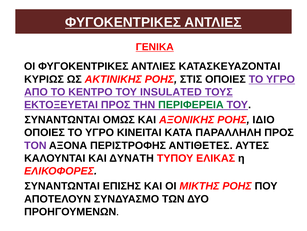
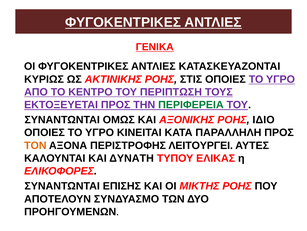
INSULATED: INSULATED -> ΠΕΡΙΠΤΩΣΗ (171, 92)
ΤΟΝ colour: purple -> orange (35, 145)
ΑΝΤΙΘΕΤΕΣ: ΑΝΤΙΘΕΤΕΣ -> ΛΕΙΤΟΥΡΓΕΙ (201, 145)
